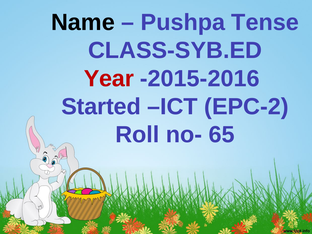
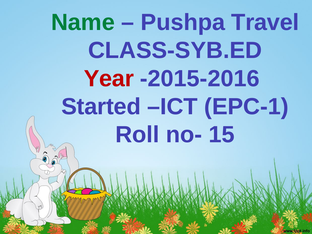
Name colour: black -> green (83, 22)
Tense: Tense -> Travel (265, 22)
EPC-2: EPC-2 -> EPC-1 (246, 107)
65: 65 -> 15 (222, 135)
